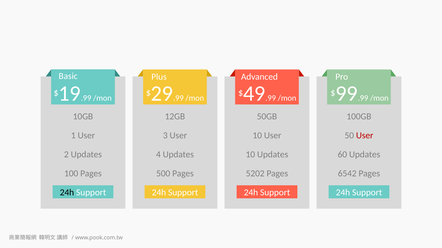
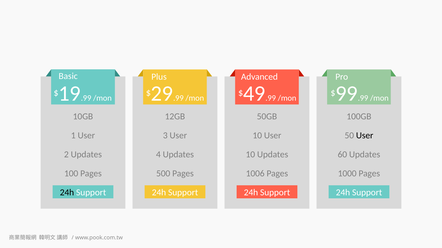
User colour: red -> black (365, 136)
5202: 5202 -> 1006 (255, 174)
6542: 6542 -> 1000 (347, 174)
